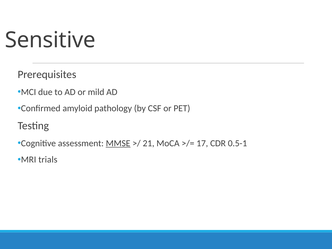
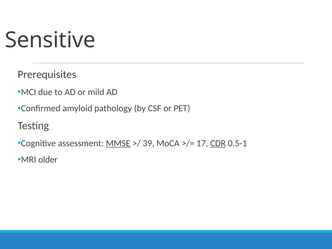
21: 21 -> 39 (149, 143)
CDR underline: none -> present (218, 143)
trials: trials -> older (48, 160)
